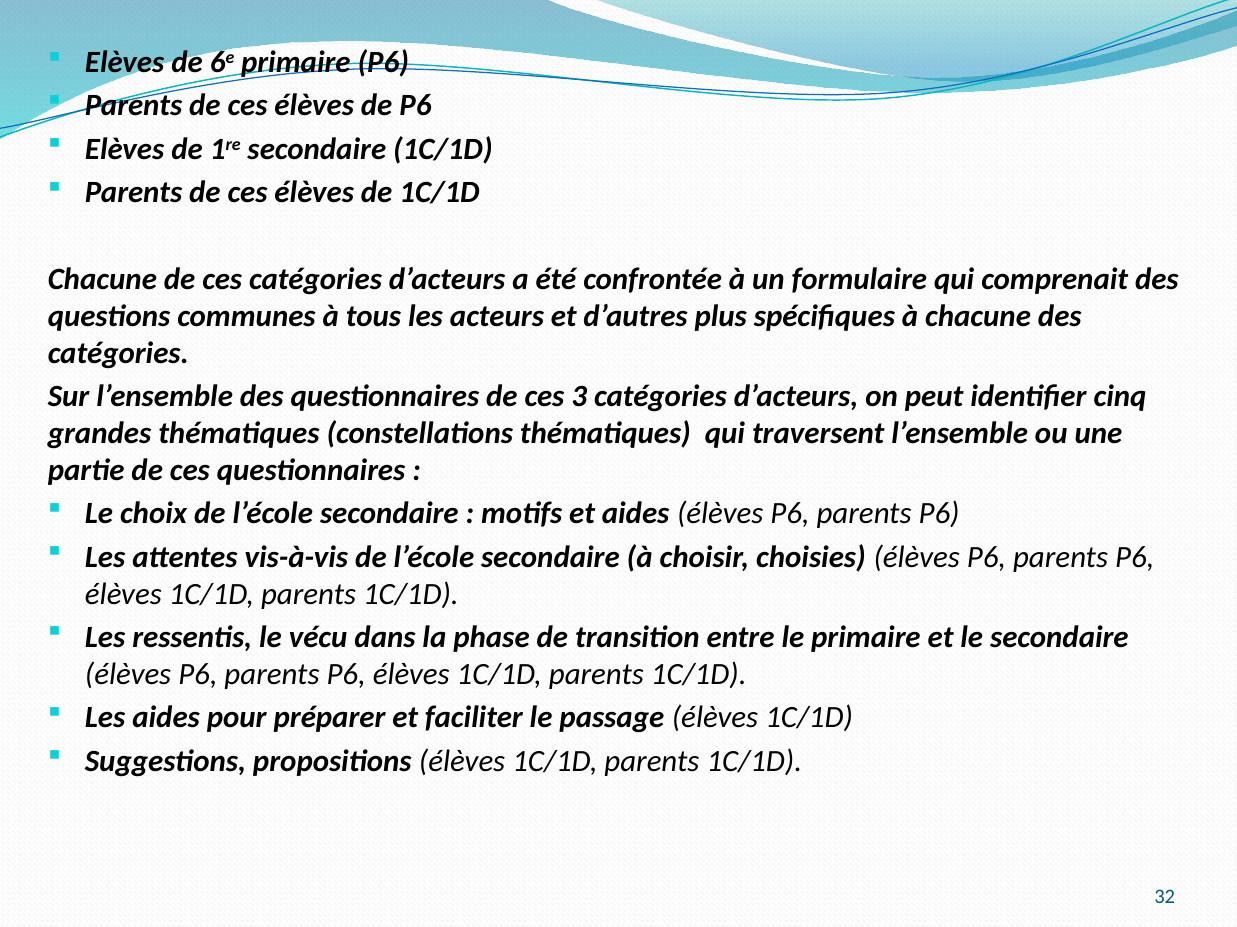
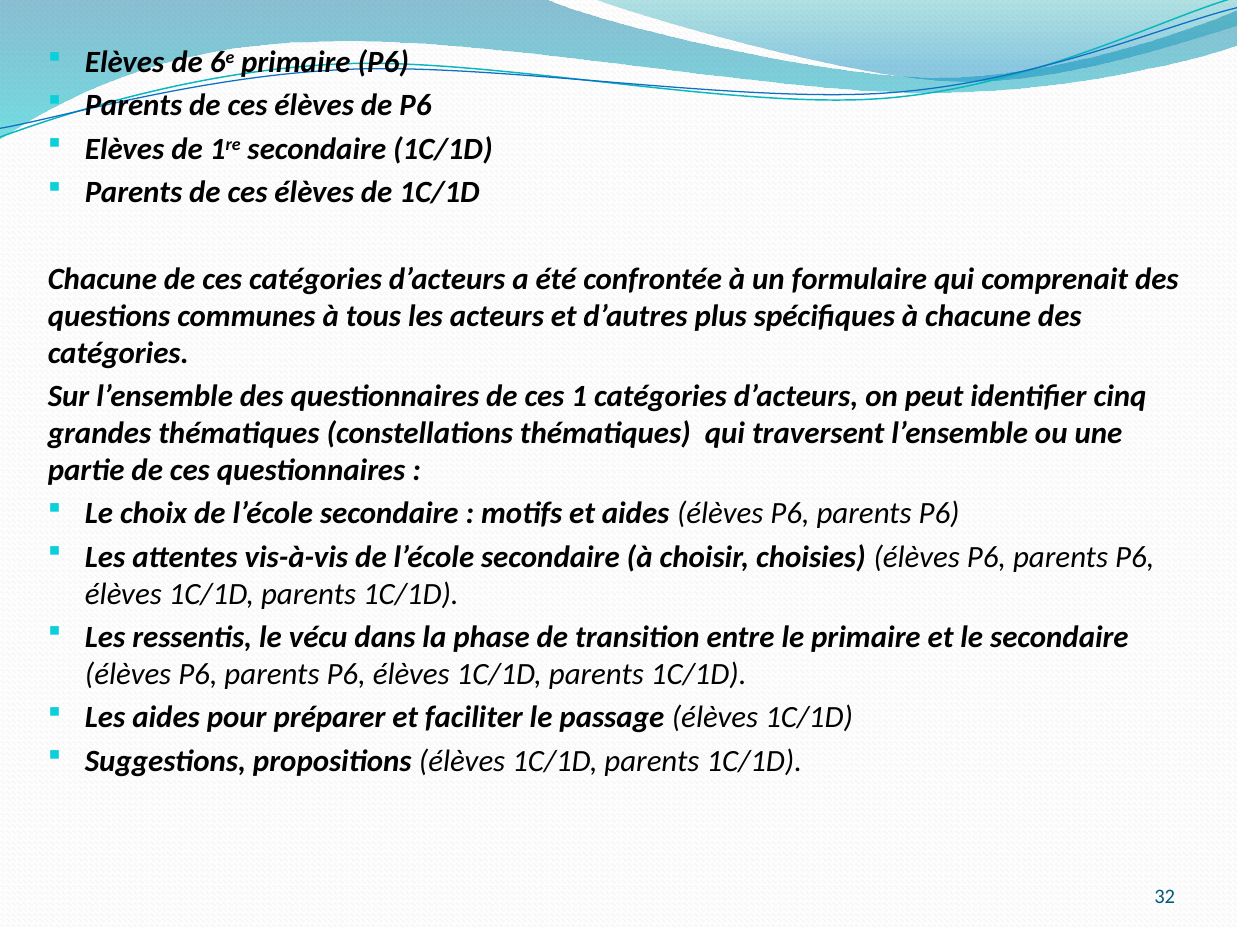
3: 3 -> 1 (579, 397)
